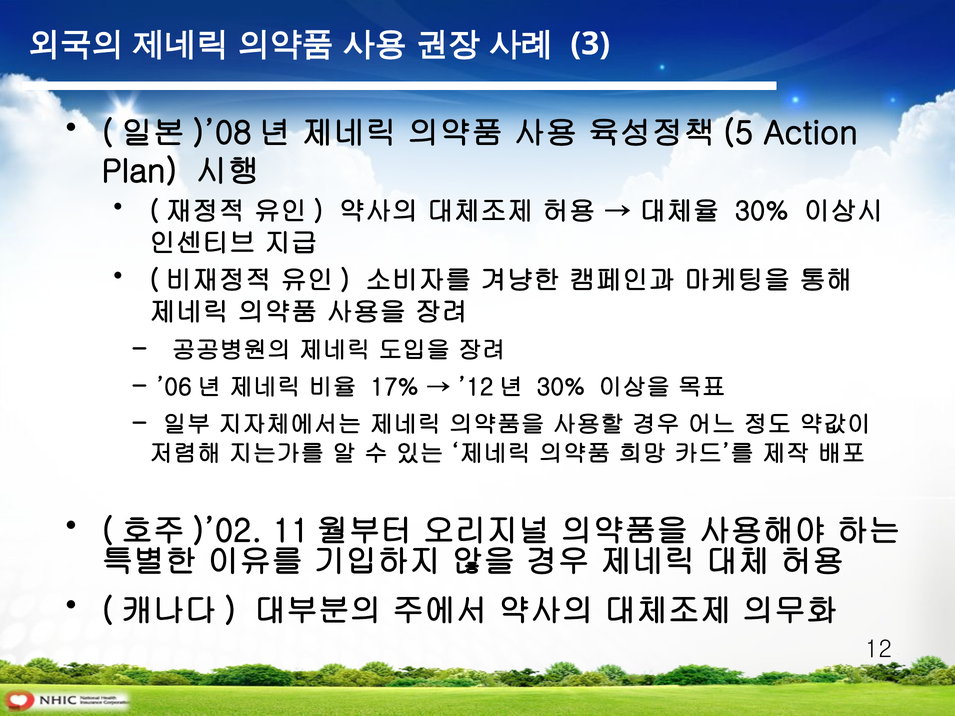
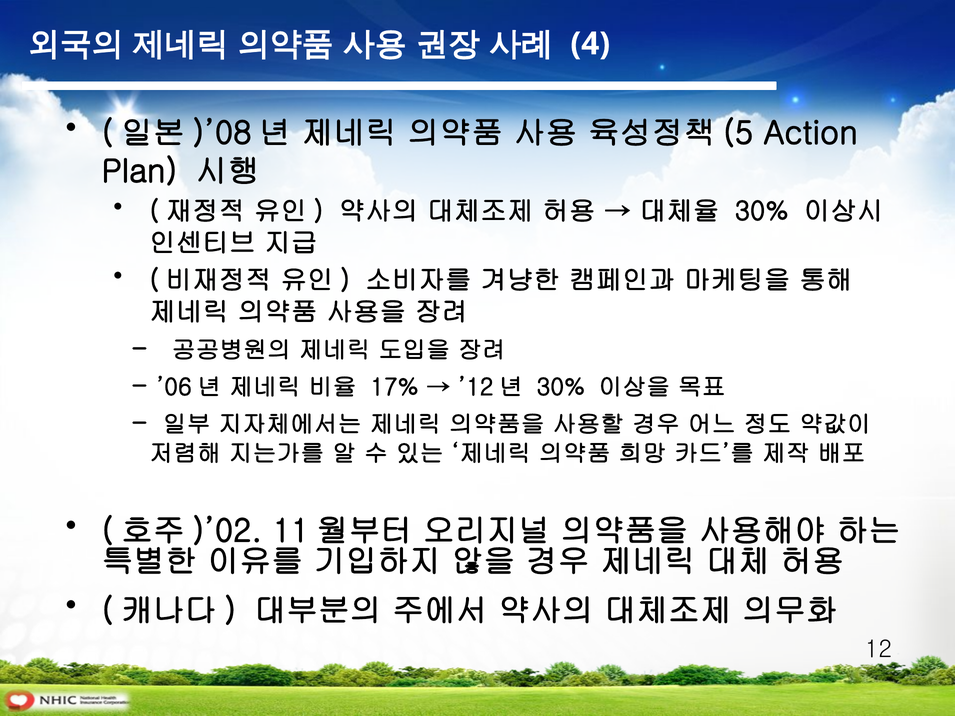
3: 3 -> 4 (590, 44)
